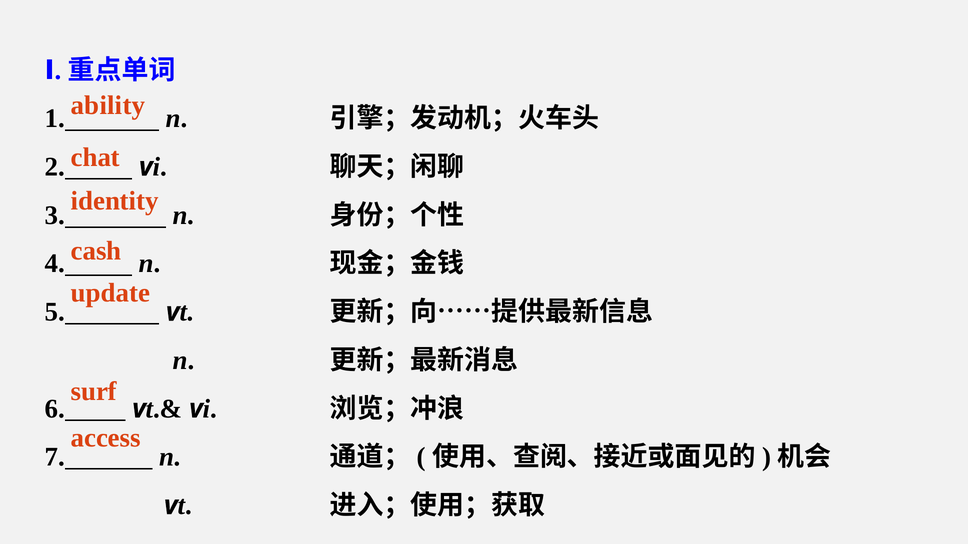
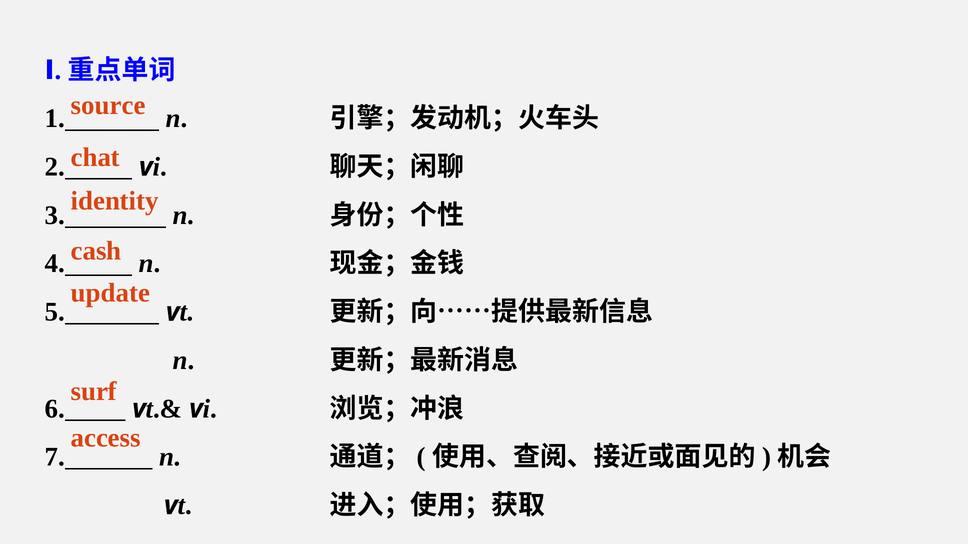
ability: ability -> source (108, 105)
